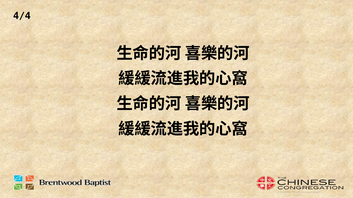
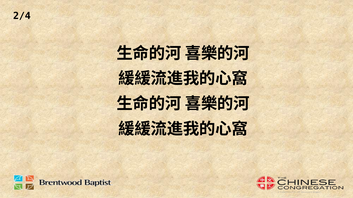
4/4: 4/4 -> 2/4 (22, 16)
